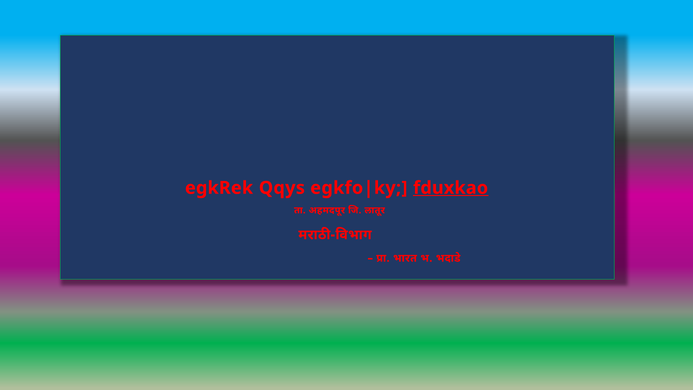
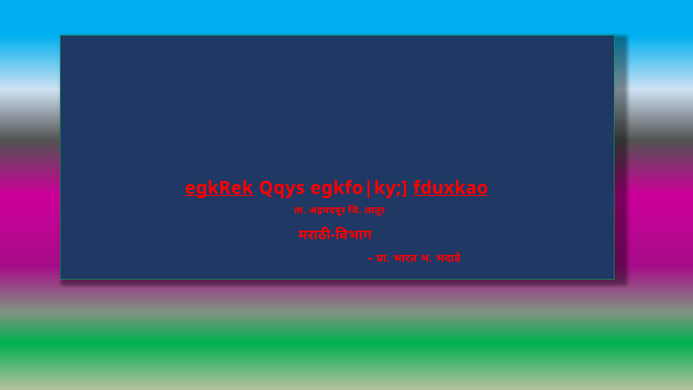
egkRek underline: none -> present (219, 188)
